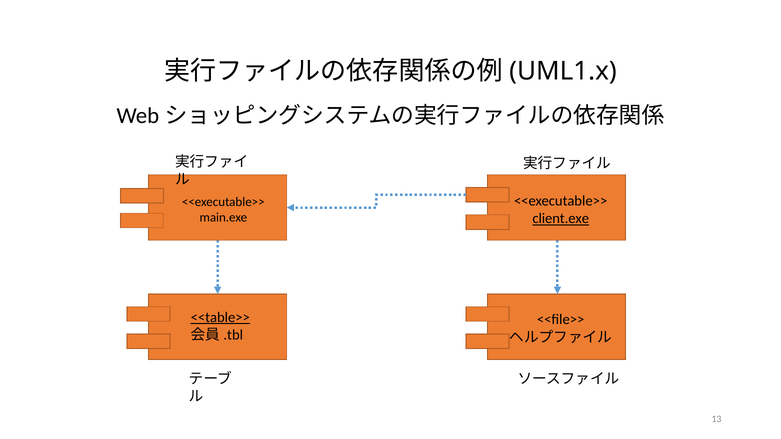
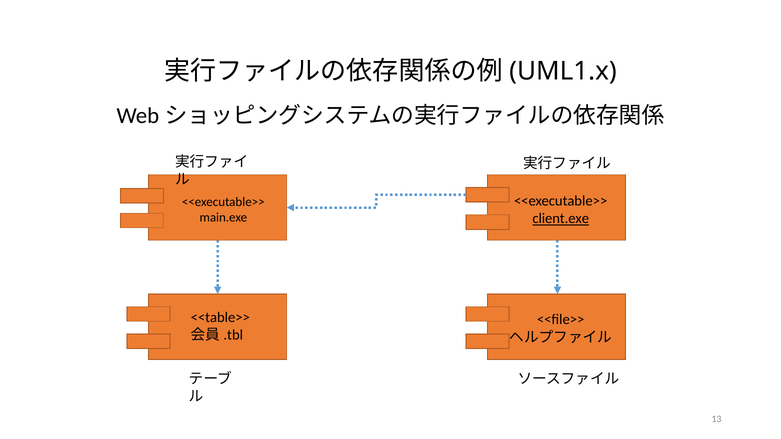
<<table>> underline: present -> none (220, 318)
